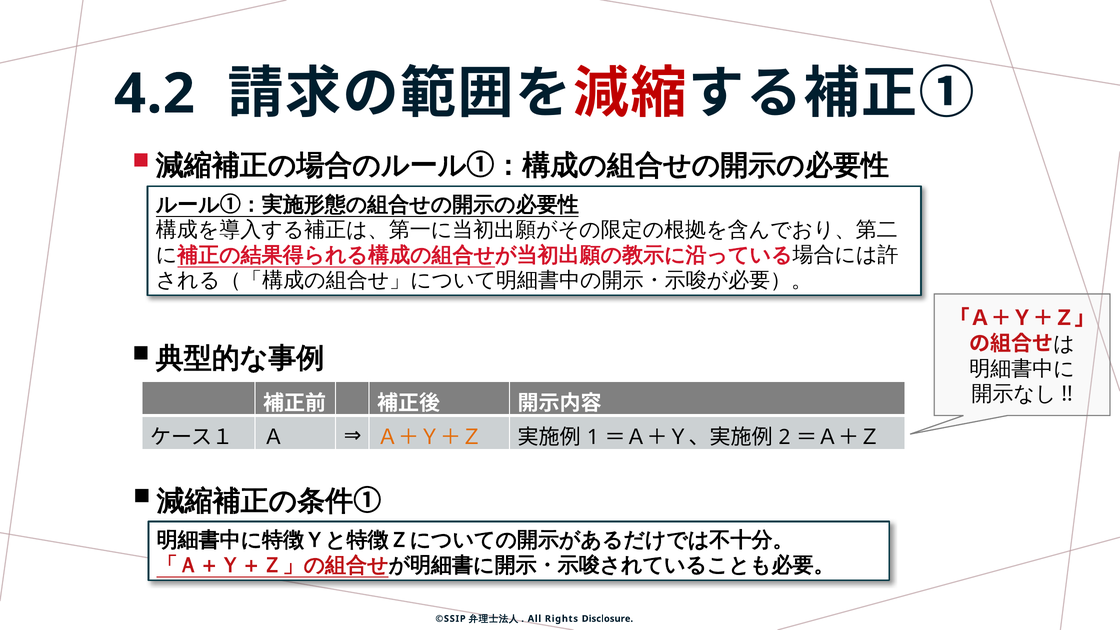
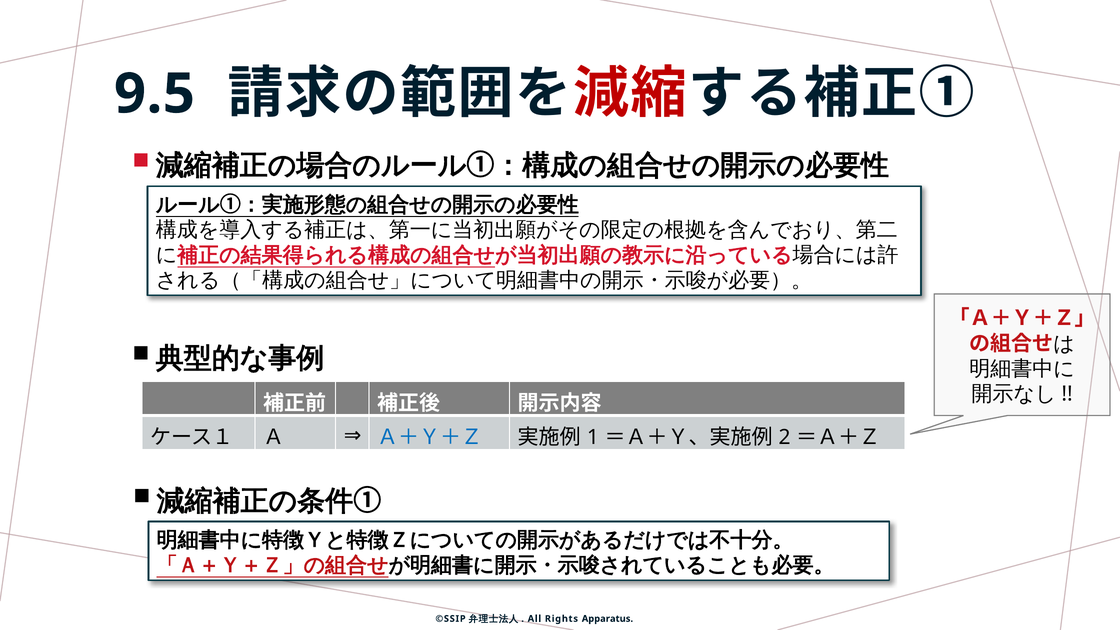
4.2: 4.2 -> 9.5 (154, 94)
Ａ＋Ｙ＋Ｚ colour: orange -> blue (430, 437)
Disclosure: Disclosure -> Apparatus (607, 619)
